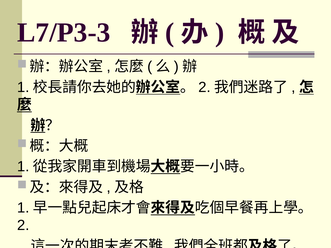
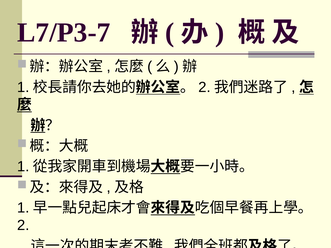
L7/P3-3: L7/P3-3 -> L7/P3-7 (64, 33)
